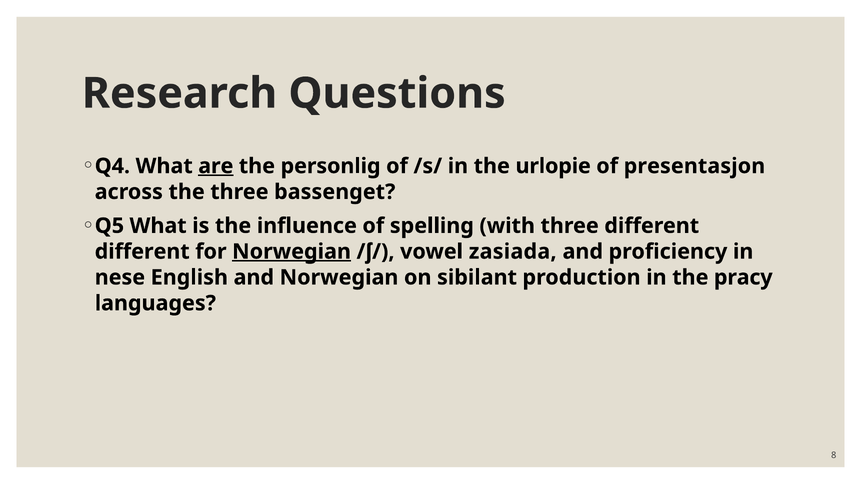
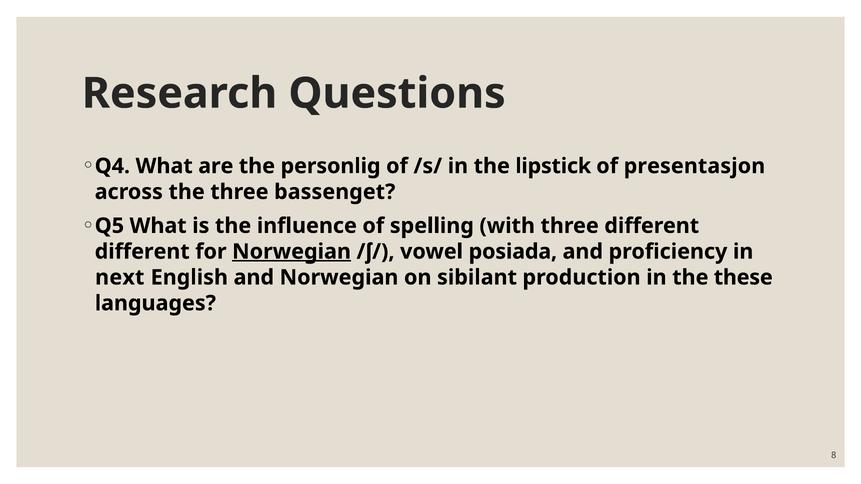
are underline: present -> none (216, 166)
urlopie: urlopie -> lipstick (553, 166)
zasiada: zasiada -> posiada (513, 252)
nese: nese -> next (120, 278)
pracy: pracy -> these (743, 278)
